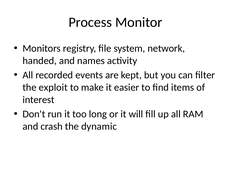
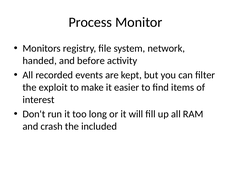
names: names -> before (91, 61)
dynamic: dynamic -> included (99, 127)
